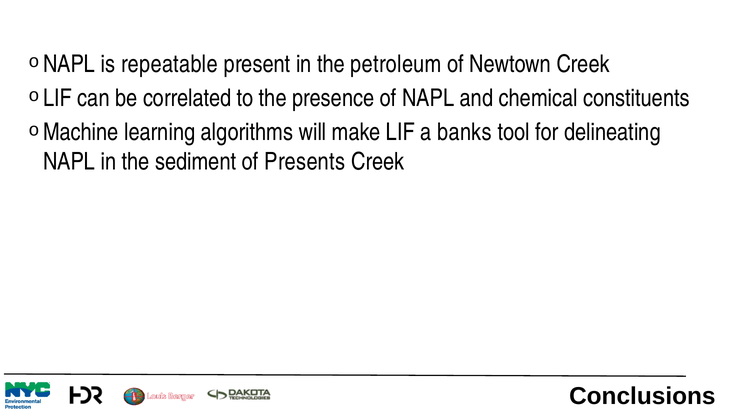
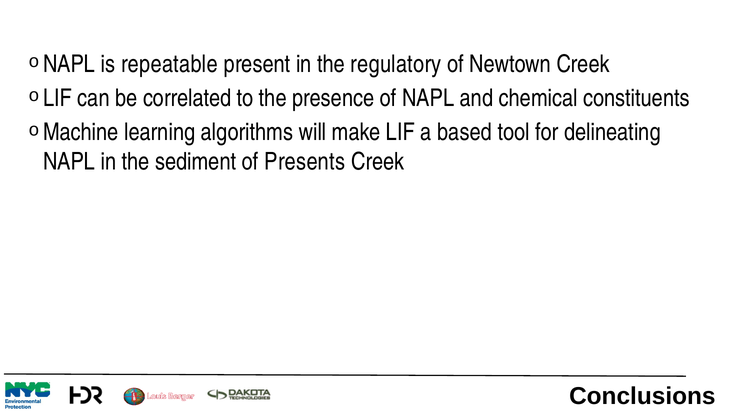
petroleum: petroleum -> regulatory (396, 64)
banks: banks -> based (465, 132)
